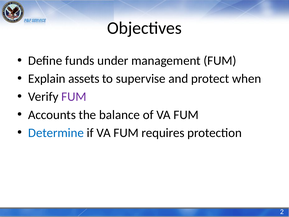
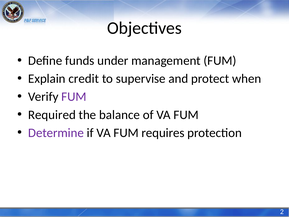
assets: assets -> credit (84, 79)
Accounts: Accounts -> Required (52, 115)
Determine colour: blue -> purple (56, 133)
